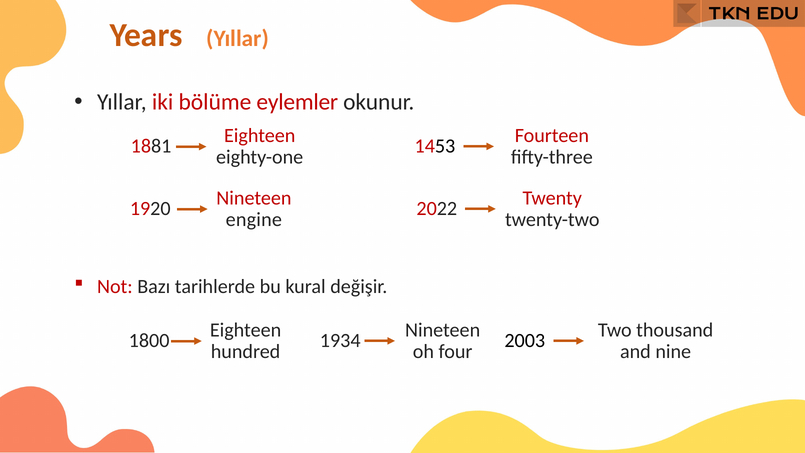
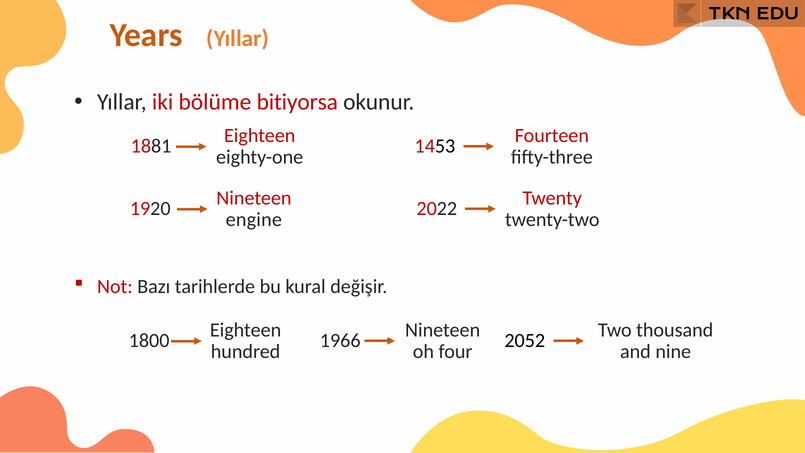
eylemler: eylemler -> bitiyorsa (297, 102)
1934: 1934 -> 1966 (340, 341)
2003: 2003 -> 2052 (525, 341)
